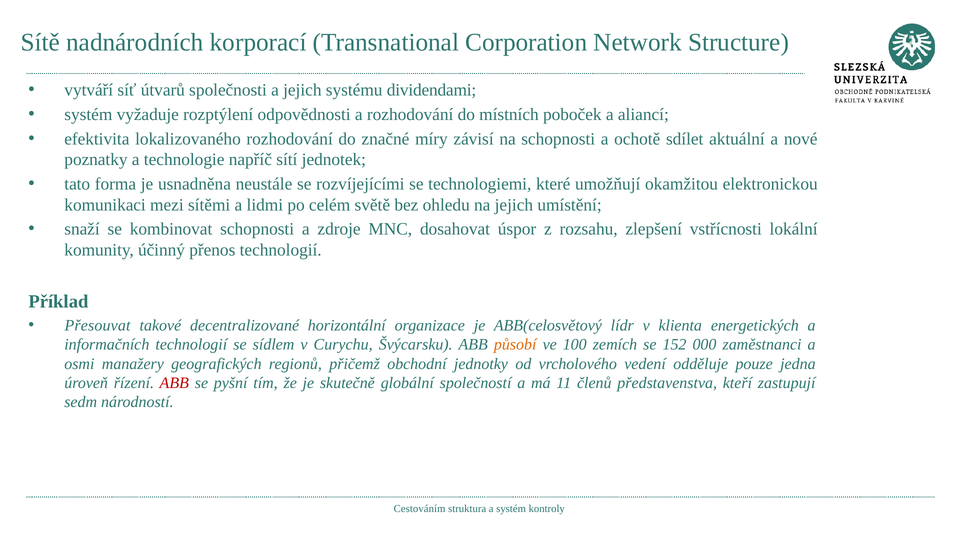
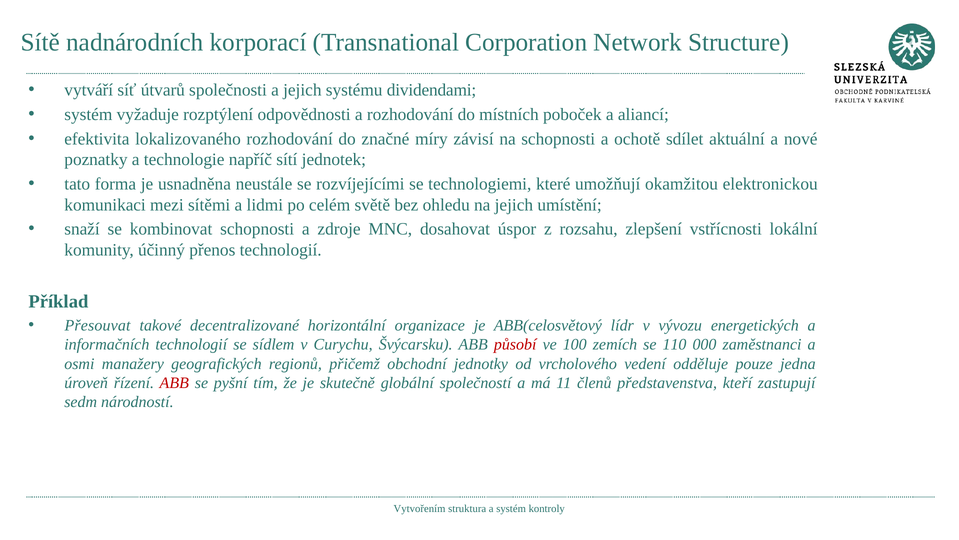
klienta: klienta -> vývozu (680, 325)
působí colour: orange -> red (515, 344)
152: 152 -> 110 (675, 344)
Cestováním: Cestováním -> Vytvořením (420, 508)
